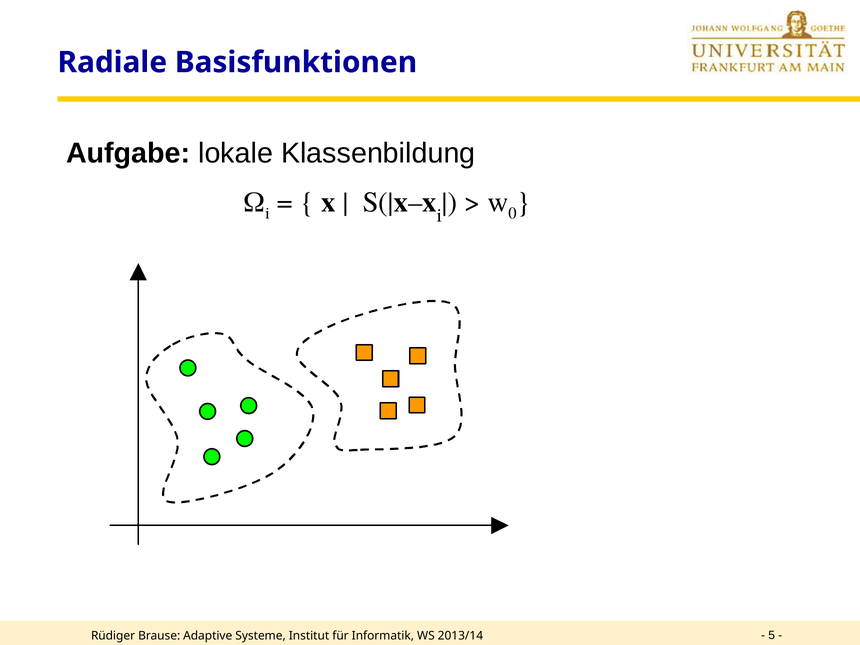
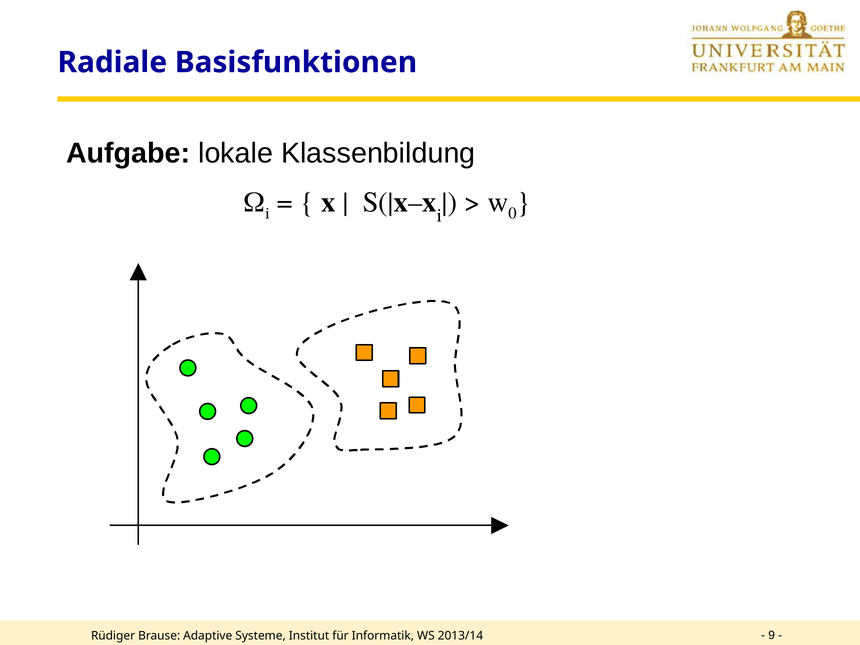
5: 5 -> 9 (772, 635)
